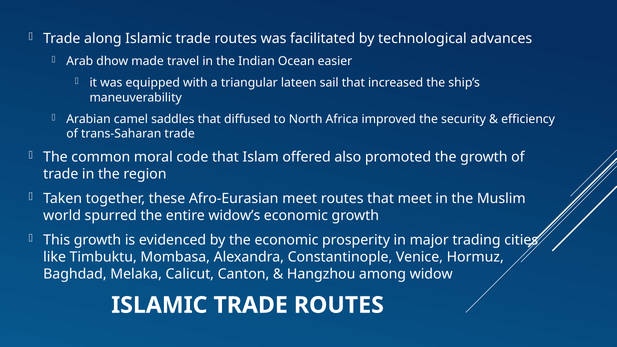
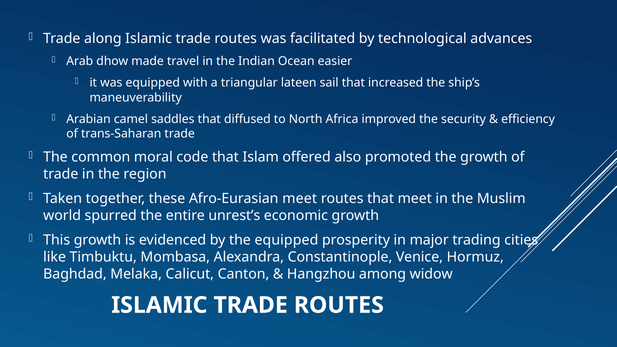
widow’s: widow’s -> unrest’s (234, 216)
the economic: economic -> equipped (286, 240)
